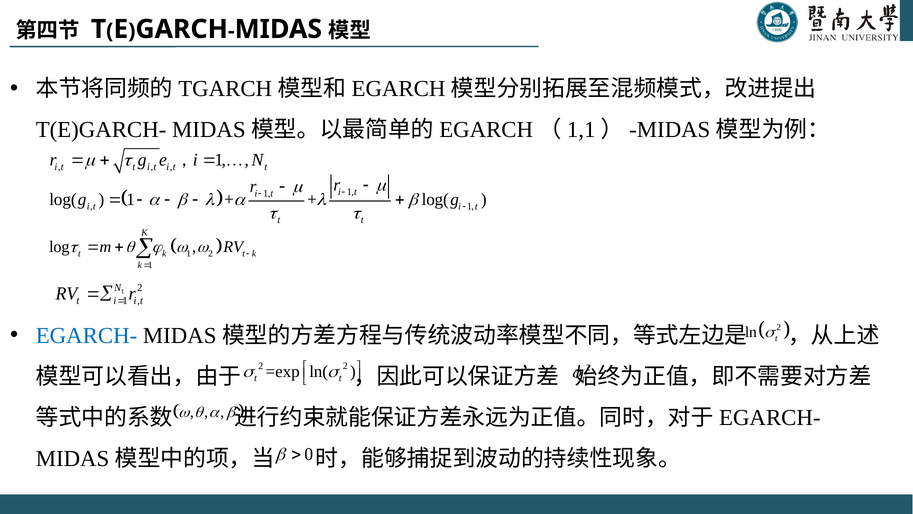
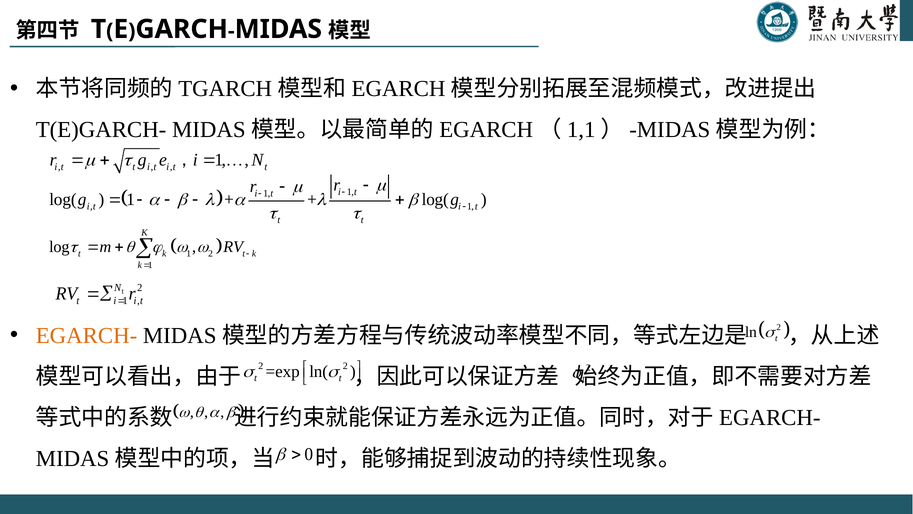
EGARCH- colour: blue -> orange (87, 335)
